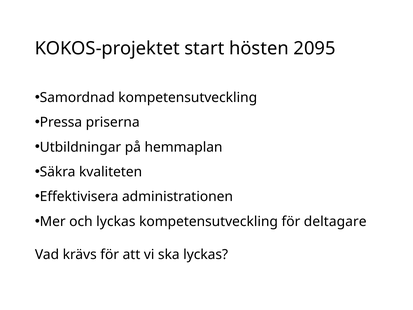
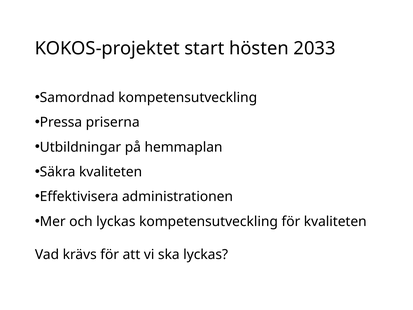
2095: 2095 -> 2033 (315, 48)
för deltagare: deltagare -> kvaliteten (335, 221)
